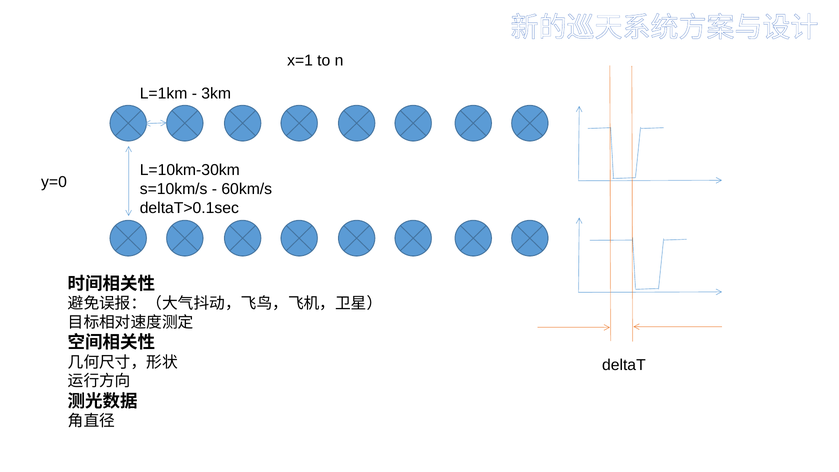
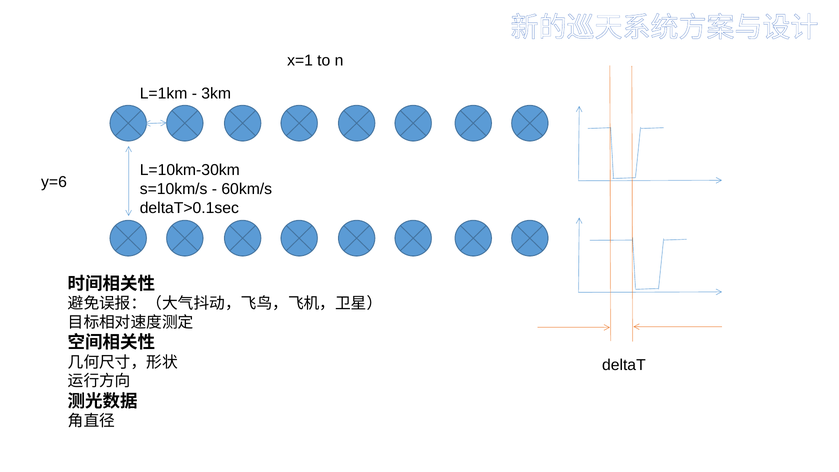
y=0: y=0 -> y=6 (54, 182)
